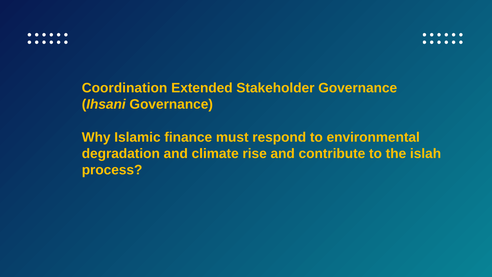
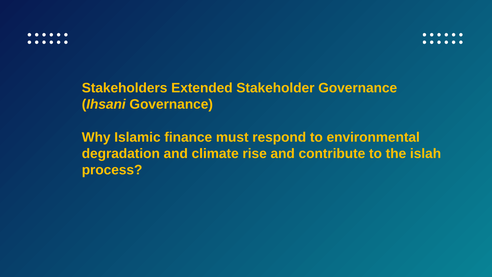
Coordination: Coordination -> Stakeholders (125, 88)
